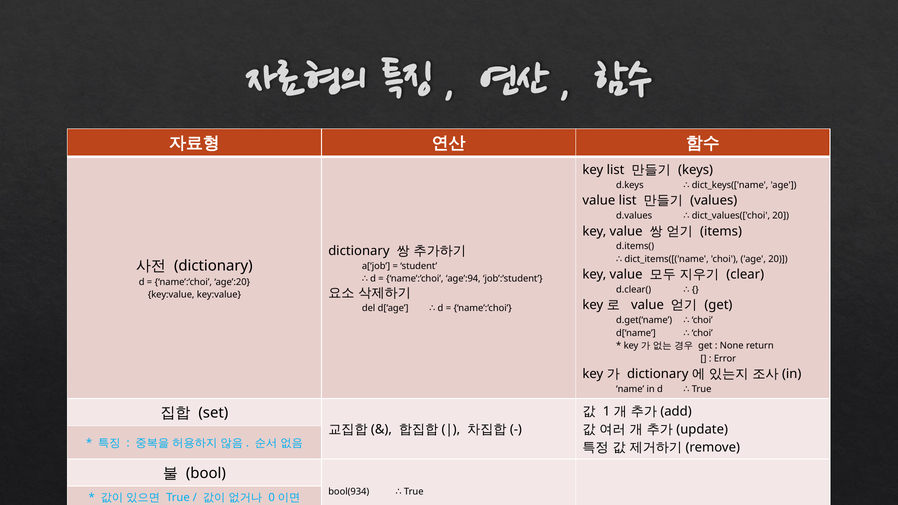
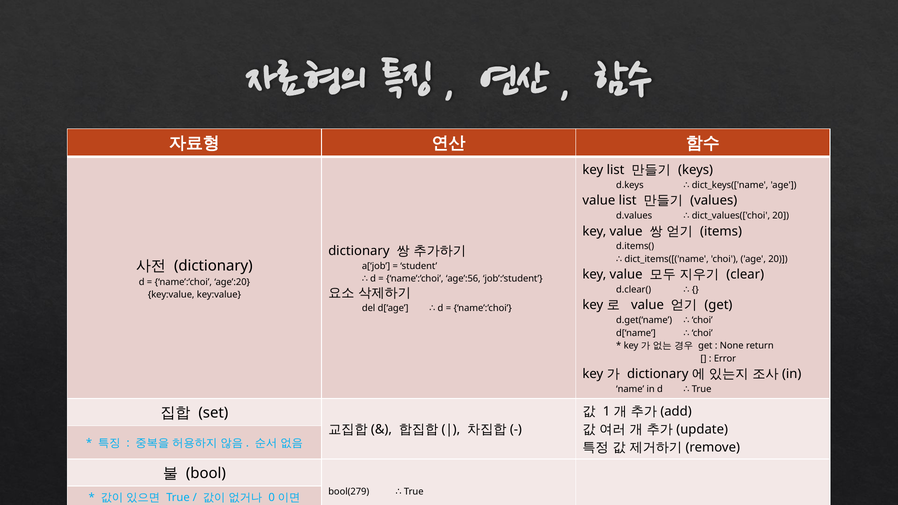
age’:94: age’:94 -> age’:56 (463, 279)
bool(934: bool(934 -> bool(279 (349, 492)
